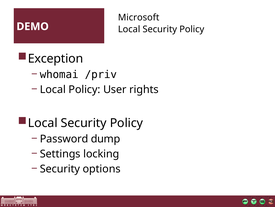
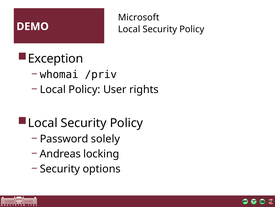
dump: dump -> solely (105, 138)
Settings: Settings -> Andreas (60, 153)
